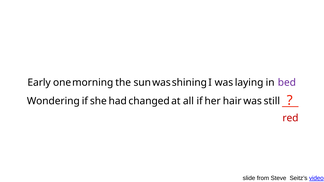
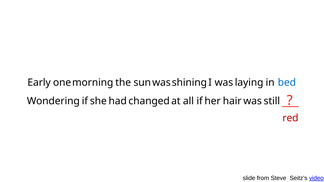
bed colour: purple -> blue (287, 83)
